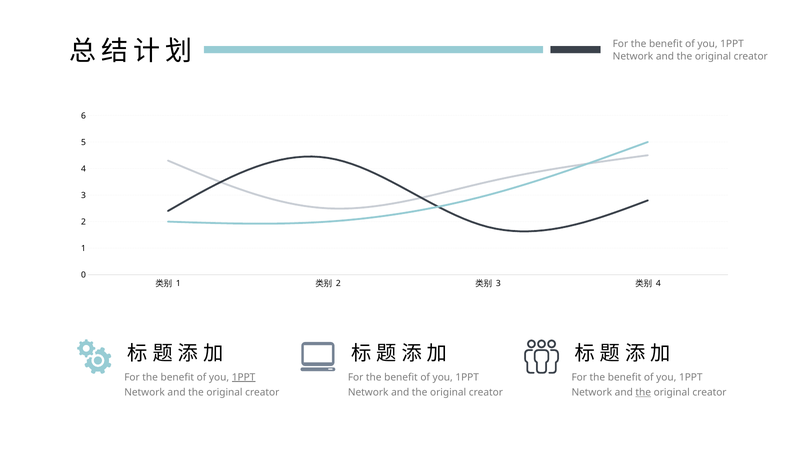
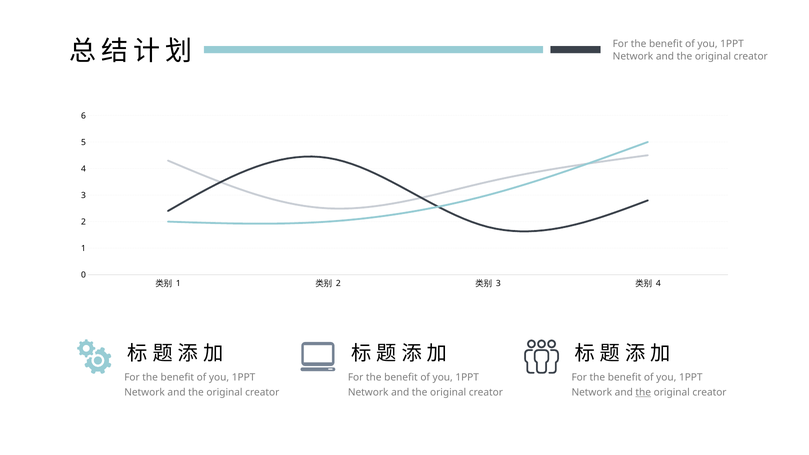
1PPT underline: present -> none (244, 377)
